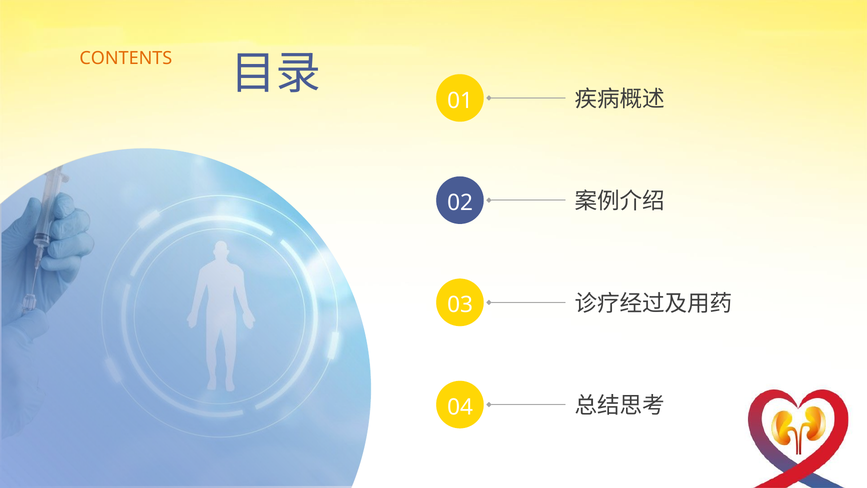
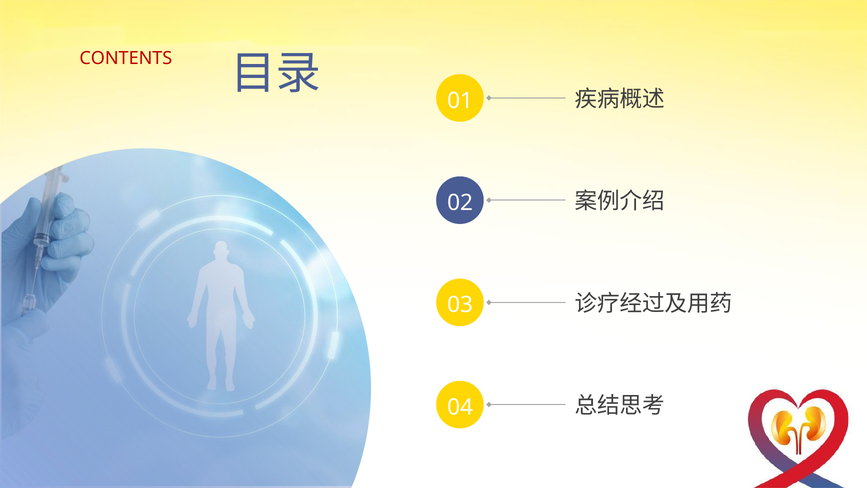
CONTENTS colour: orange -> red (126, 58)
